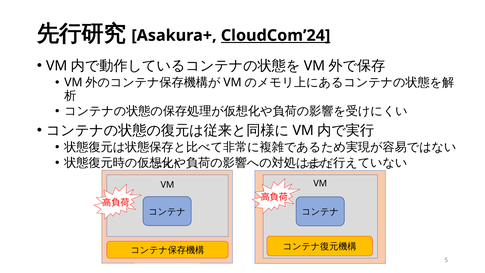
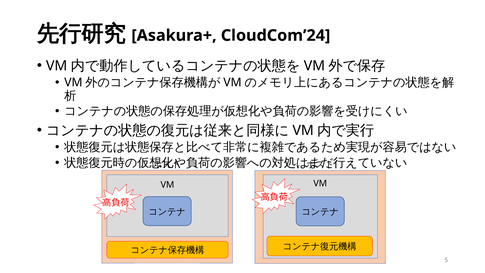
CloudCom’24 underline: present -> none (276, 35)
